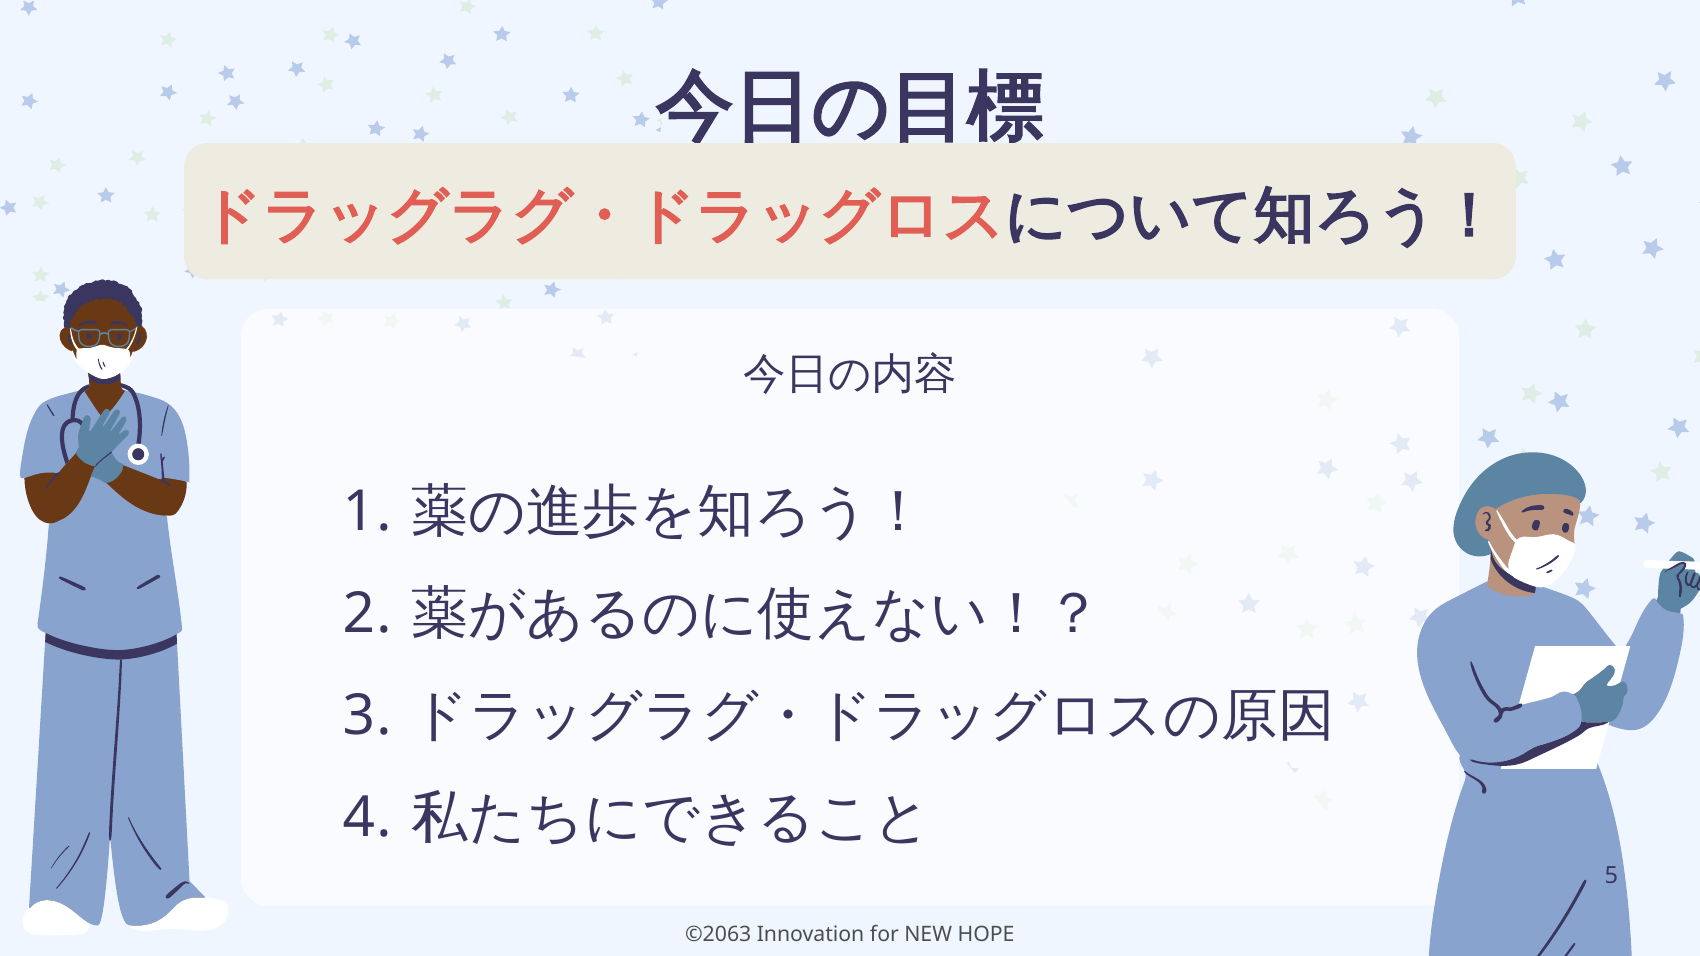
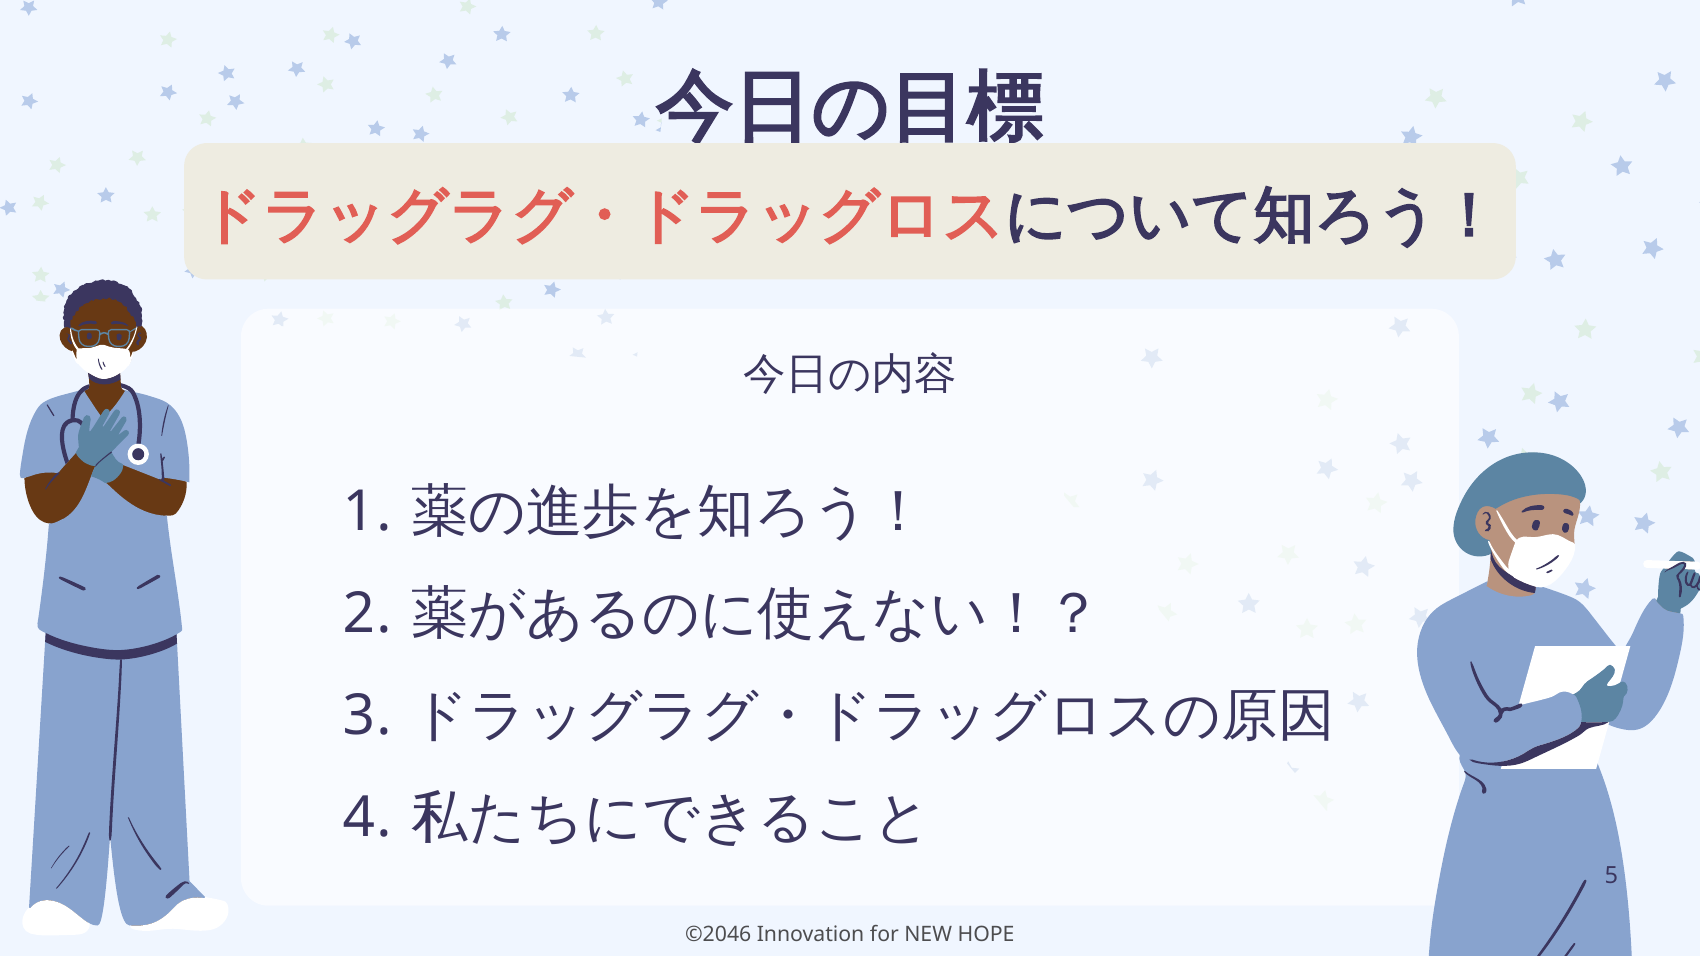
©2063: ©2063 -> ©2046 (718, 935)
